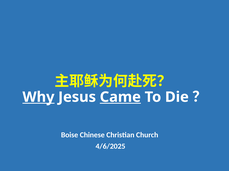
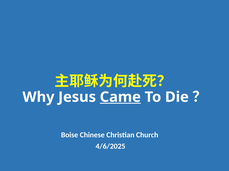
Why underline: present -> none (38, 97)
